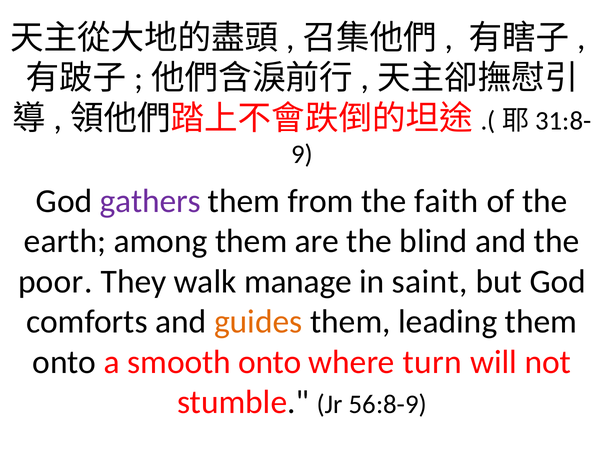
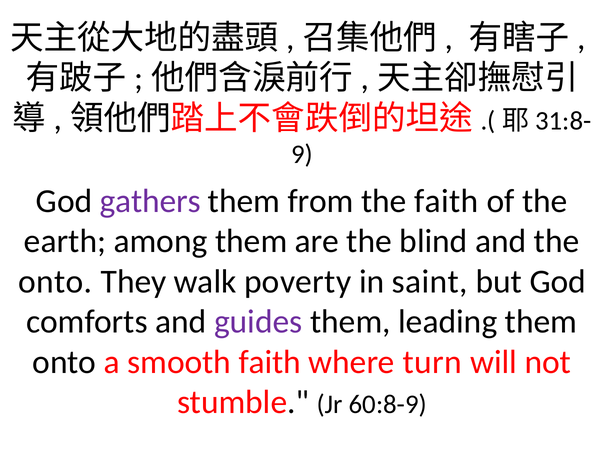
poor: poor -> onto (55, 282)
manage: manage -> poverty (298, 282)
guides colour: orange -> purple (258, 322)
smooth onto: onto -> faith (270, 362)
56:8-9: 56:8-9 -> 60:8-9 (388, 405)
